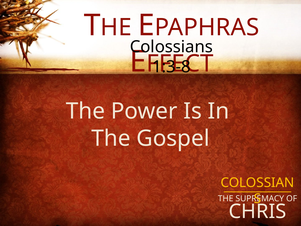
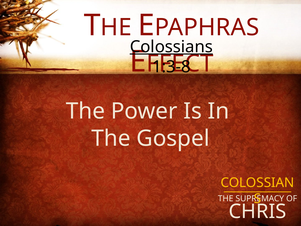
Colossians underline: none -> present (171, 47)
